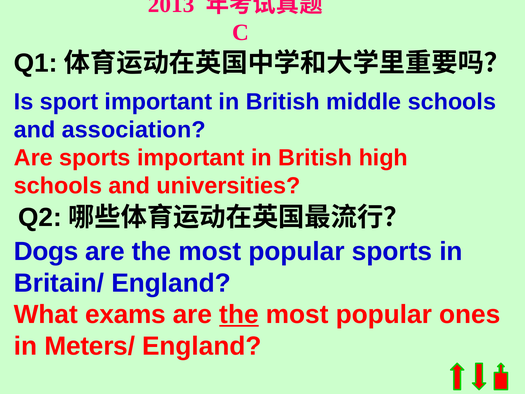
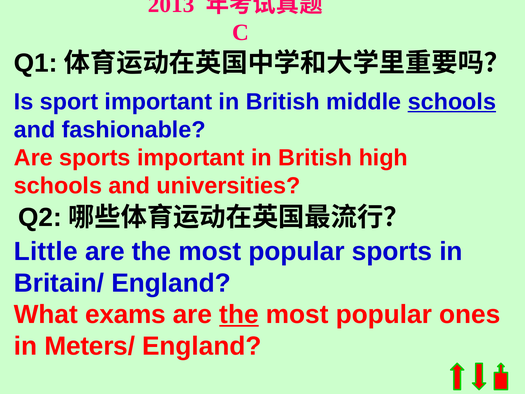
schools underline: none -> present (452, 102)
association: association -> fashionable (134, 130)
Dogs: Dogs -> Little (46, 251)
